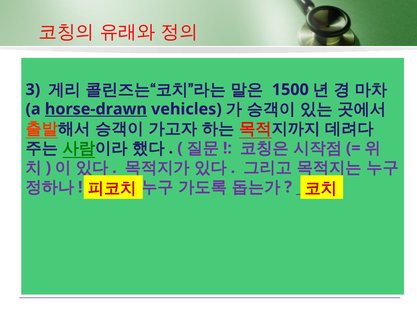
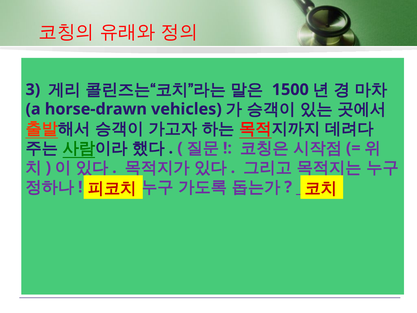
horse-drawn underline: present -> none (96, 109)
